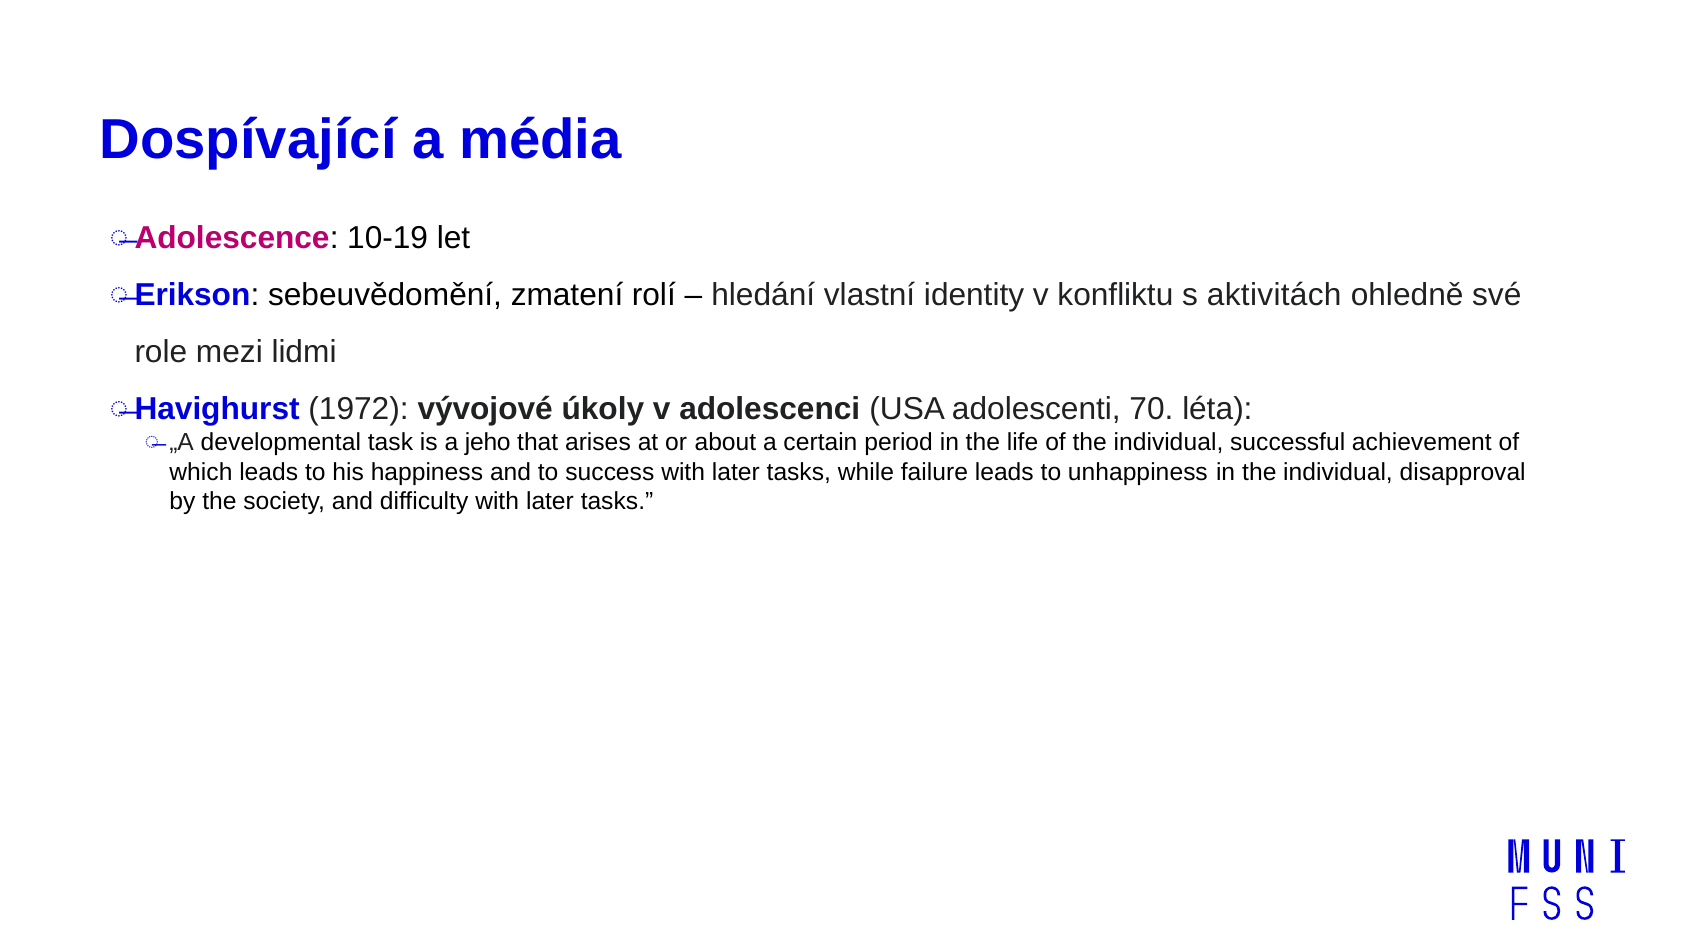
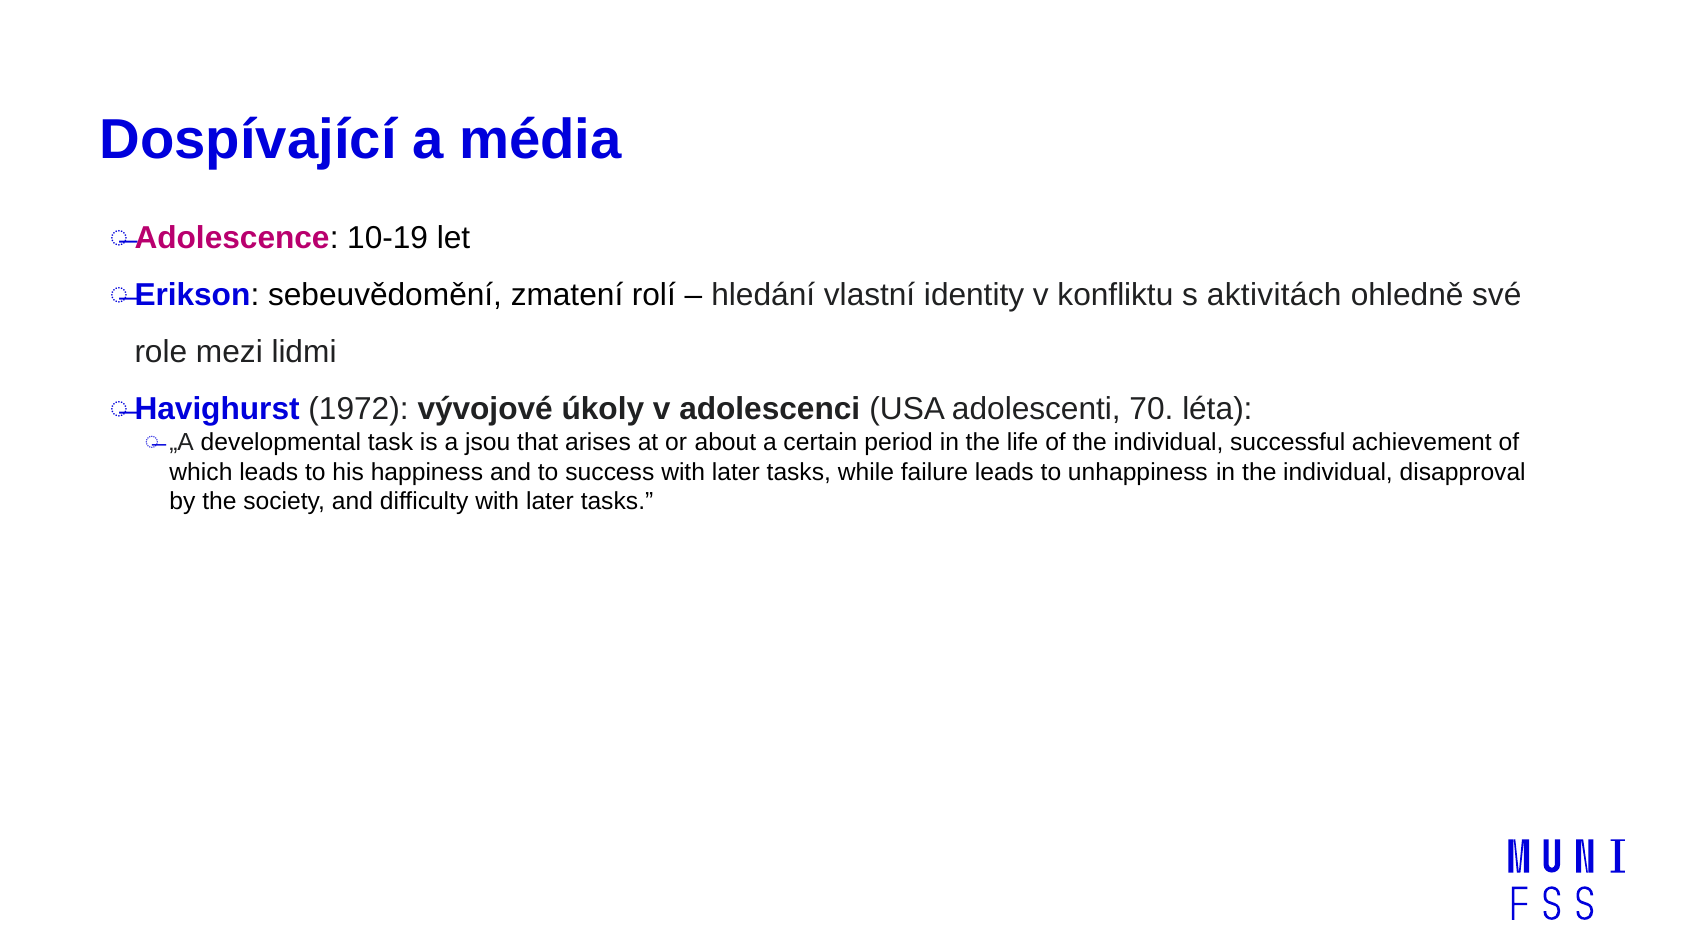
jeho: jeho -> jsou (488, 442)
